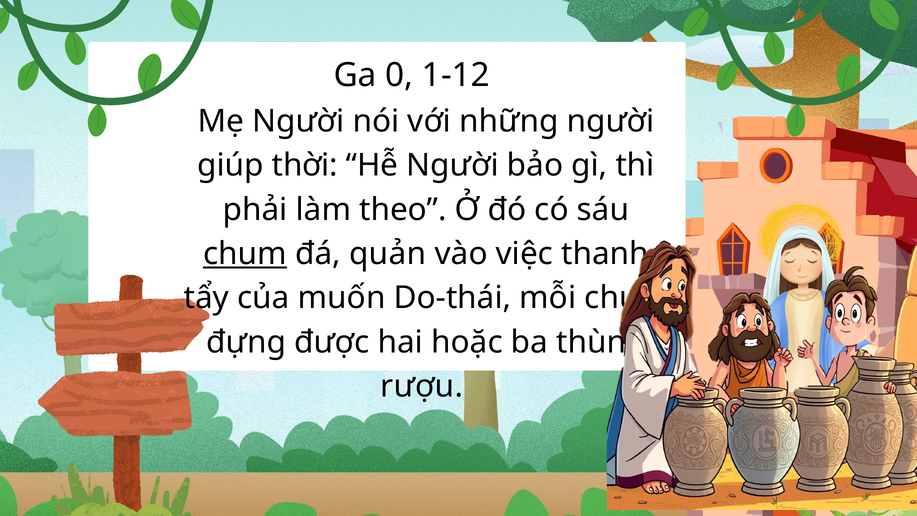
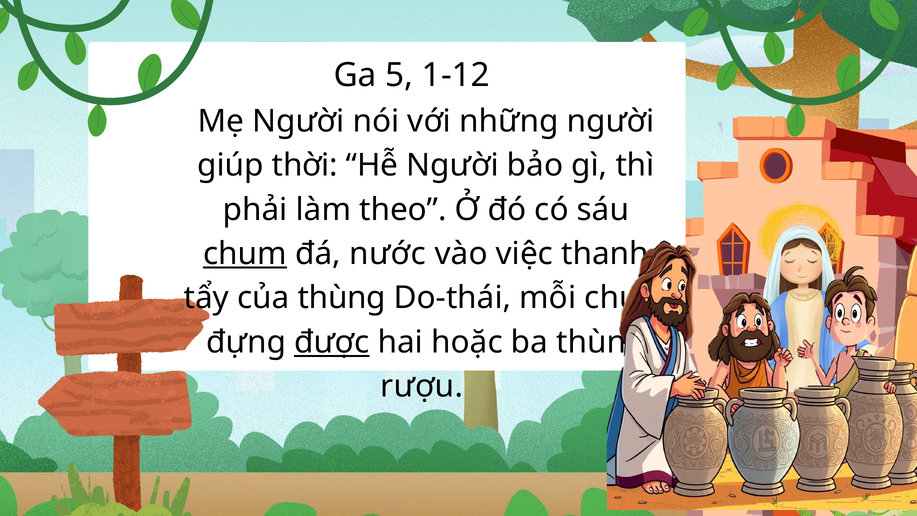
0: 0 -> 5 (399, 75)
quản: quản -> nước (388, 254)
của muốn: muốn -> thùng (342, 298)
được underline: none -> present (332, 342)
